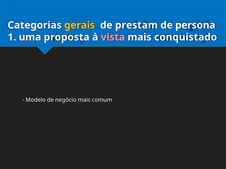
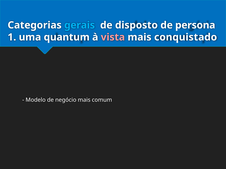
gerais colour: yellow -> light blue (80, 25)
prestam: prestam -> disposto (136, 25)
proposta: proposta -> quantum (67, 37)
